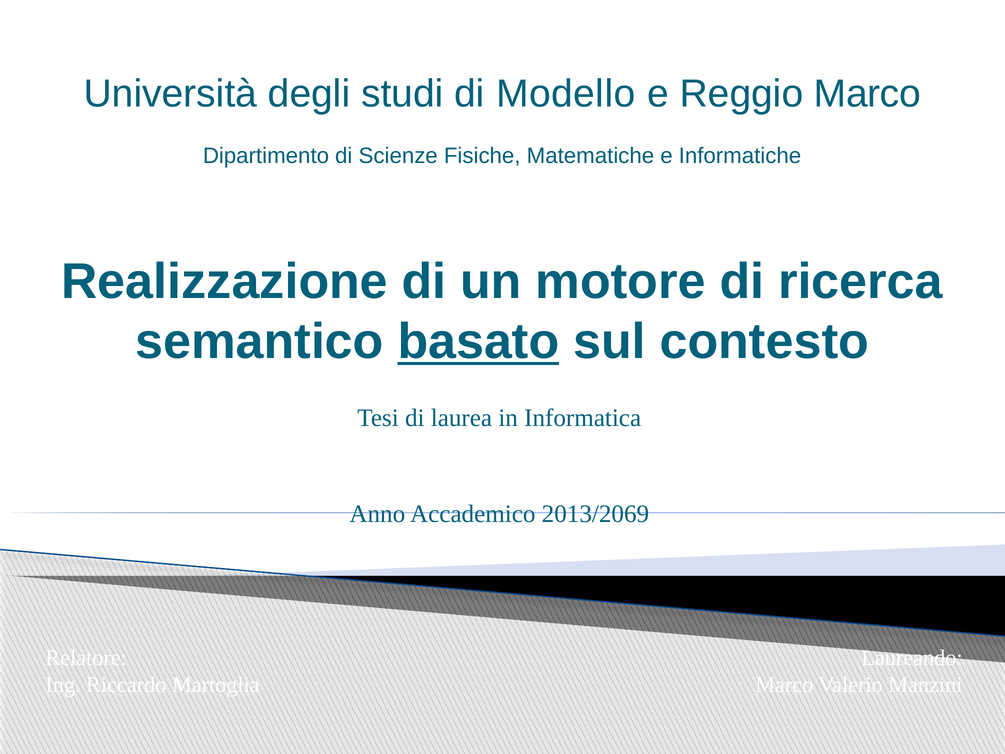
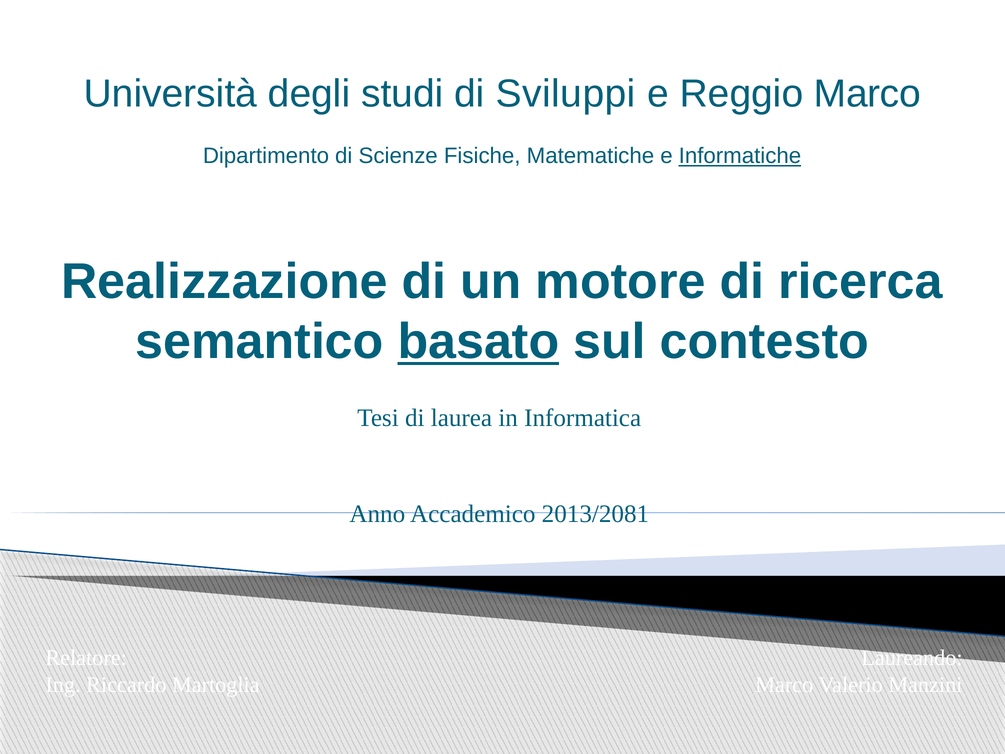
Modello: Modello -> Sviluppi (566, 94)
Informatiche underline: none -> present (740, 156)
2013/2069: 2013/2069 -> 2013/2081 (595, 514)
